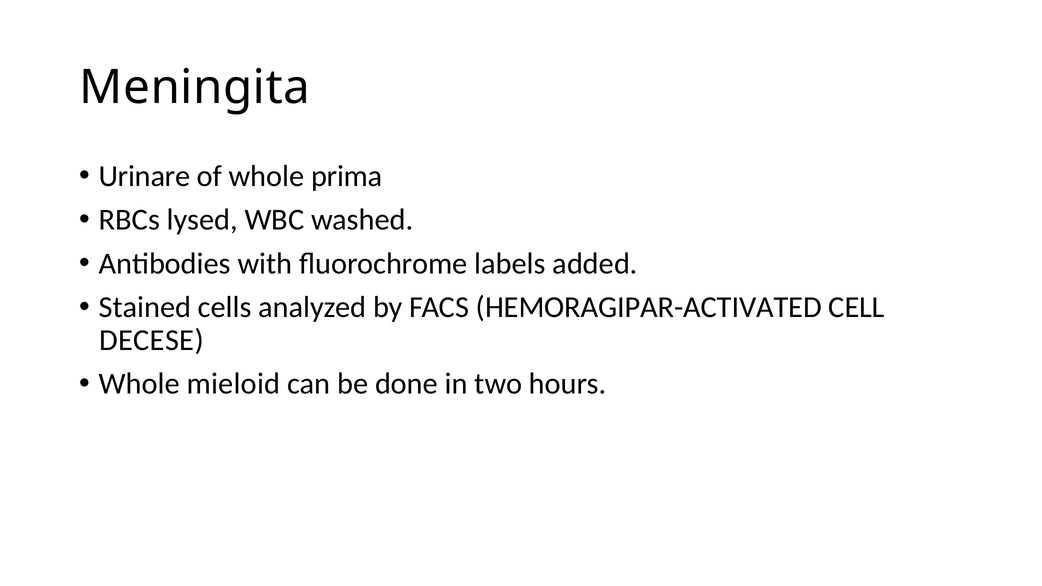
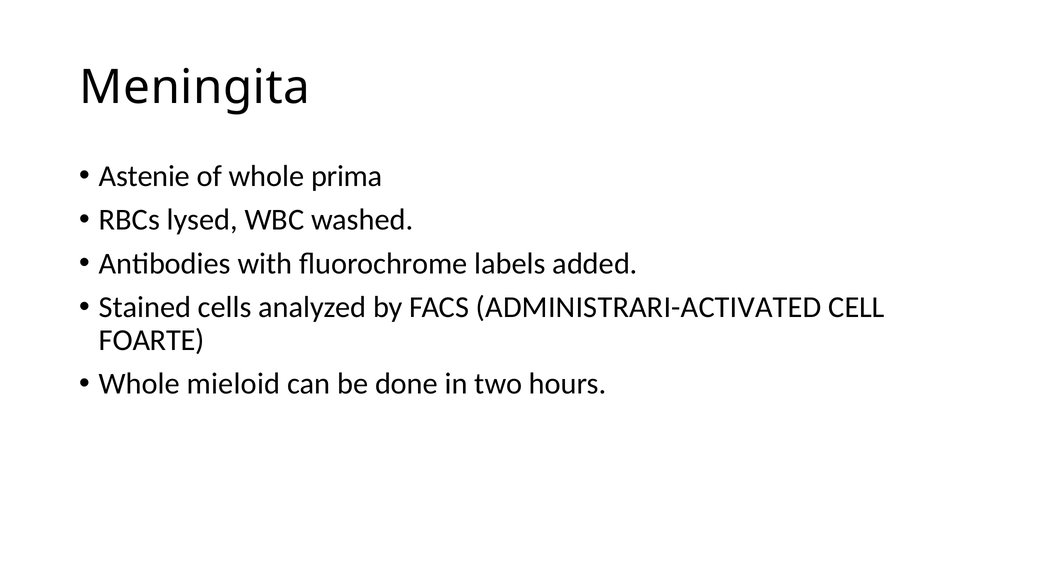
Urinare: Urinare -> Astenie (144, 176)
HEMORAGIPAR-ACTIVATED: HEMORAGIPAR-ACTIVATED -> ADMINISTRARI-ACTIVATED (649, 307)
DECESE: DECESE -> FOARTE (152, 340)
